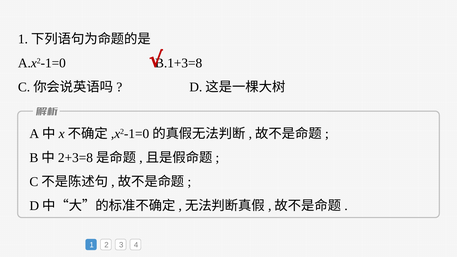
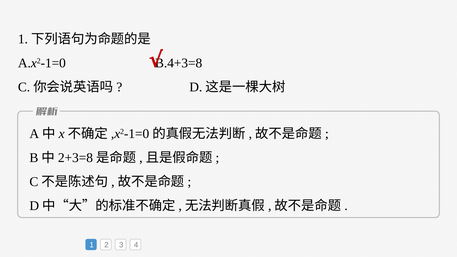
B.1+3=8: B.1+3=8 -> B.4+3=8 (179, 63)
